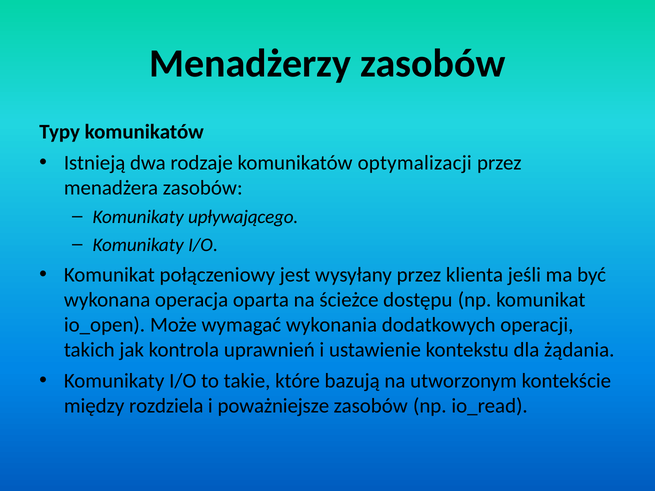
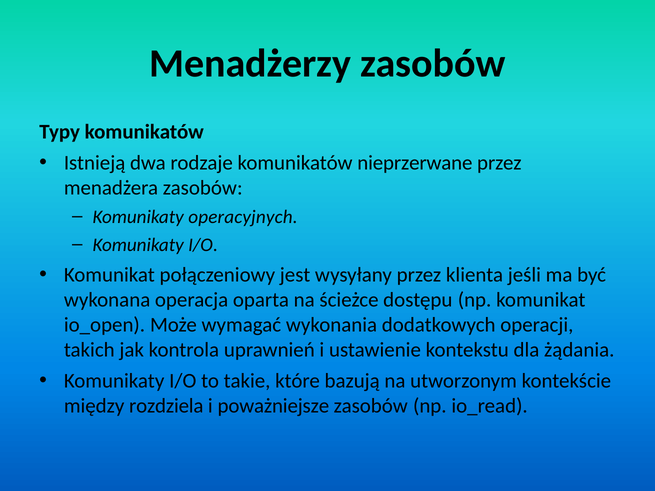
optymalizacji: optymalizacji -> nieprzerwane (415, 163)
upływającego: upływającego -> operacyjnych (243, 217)
